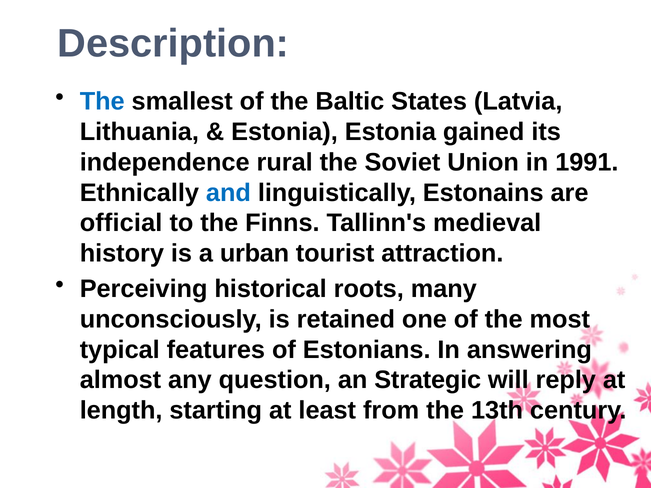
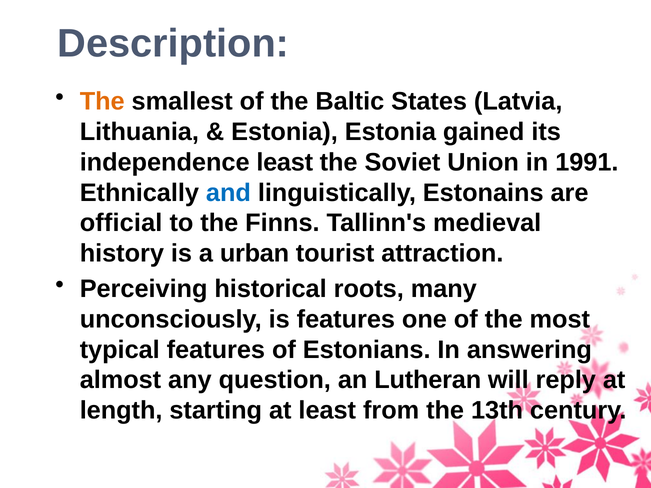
The colour: blue -> orange (102, 102)
independence rural: rural -> least (285, 162)
is retained: retained -> features (346, 319)
Strategic: Strategic -> Lutheran (428, 380)
